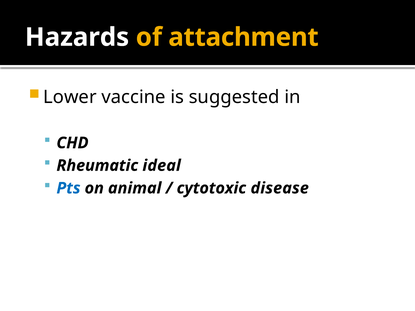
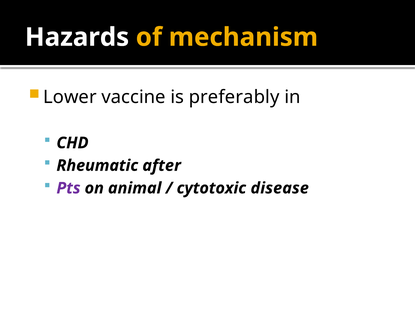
attachment: attachment -> mechanism (243, 37)
suggested: suggested -> preferably (234, 97)
ideal: ideal -> after (162, 166)
Pts colour: blue -> purple (68, 188)
